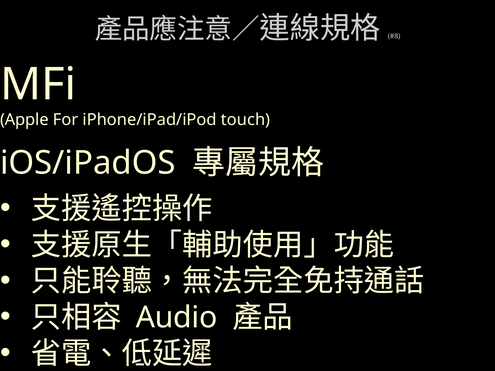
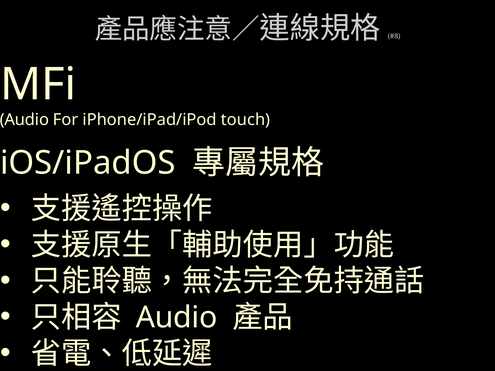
Apple: Apple -> Audio (24, 120)
